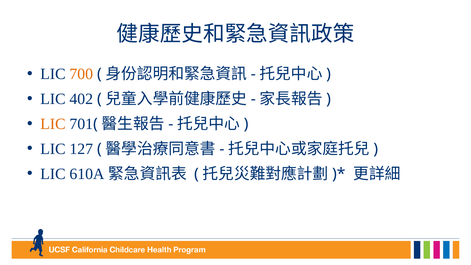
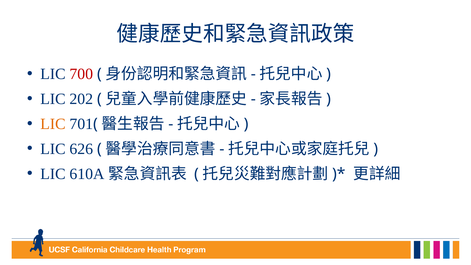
700 colour: orange -> red (81, 74)
402: 402 -> 202 (81, 99)
127: 127 -> 626 (81, 149)
